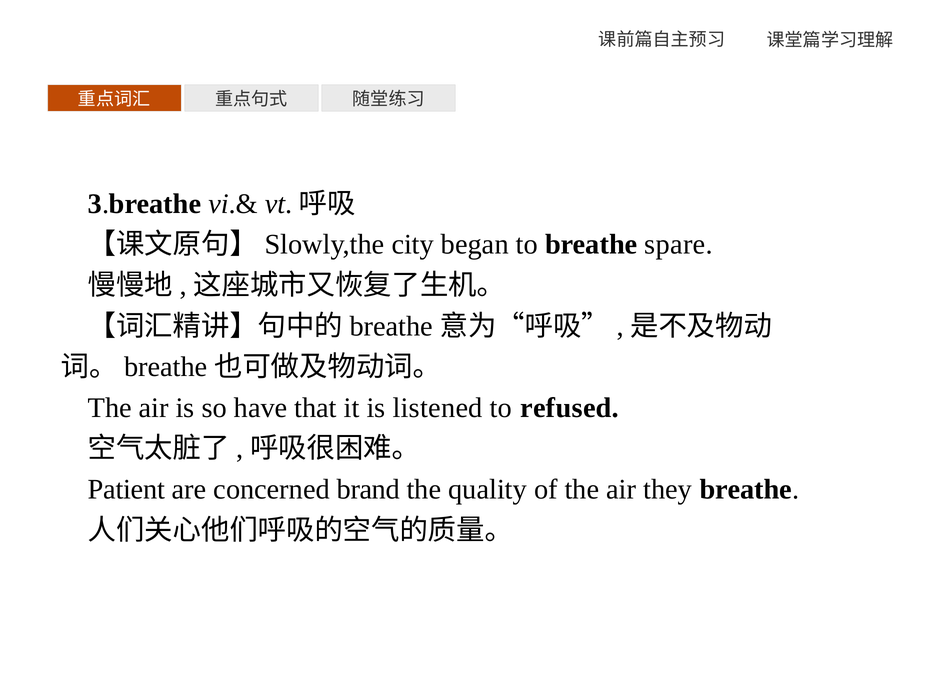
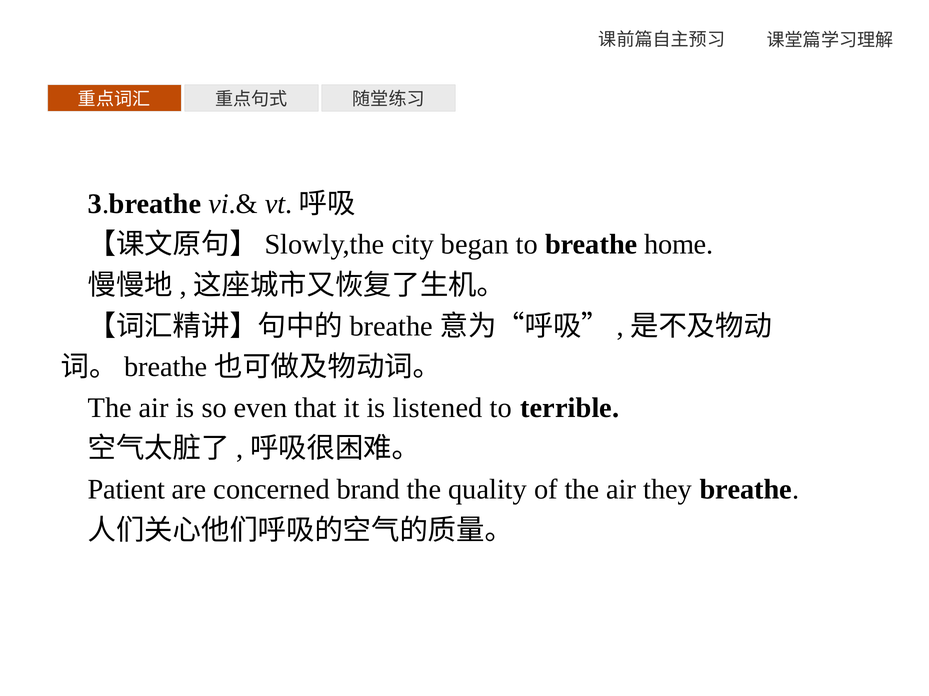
spare: spare -> home (679, 245)
have: have -> even (261, 408)
refused: refused -> terrible (570, 408)
